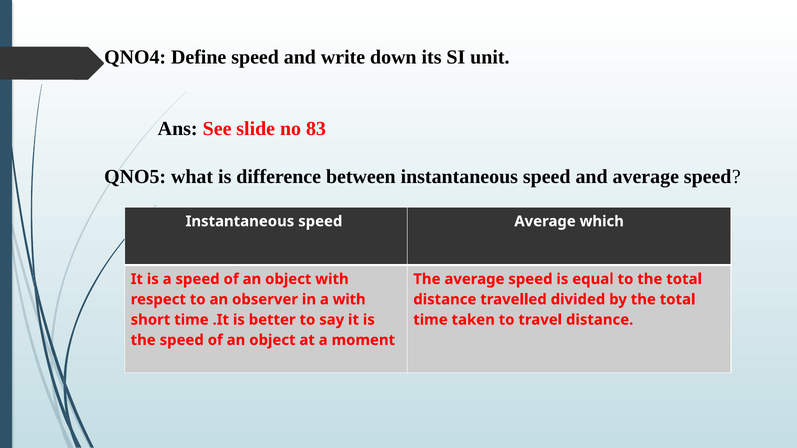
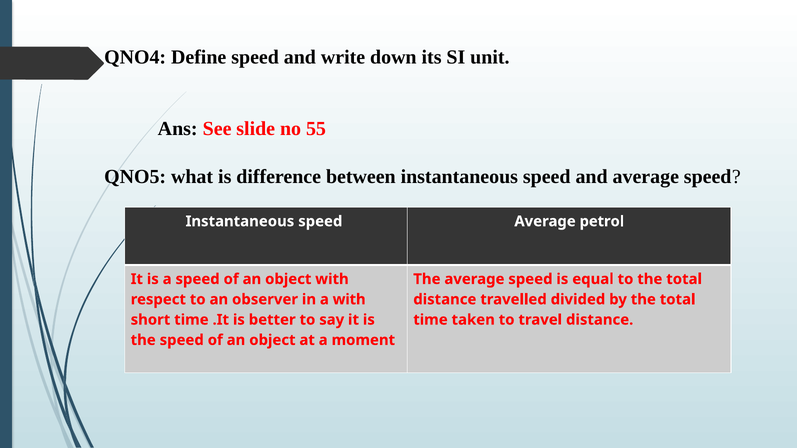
83: 83 -> 55 (316, 129)
which: which -> petrol (602, 221)
